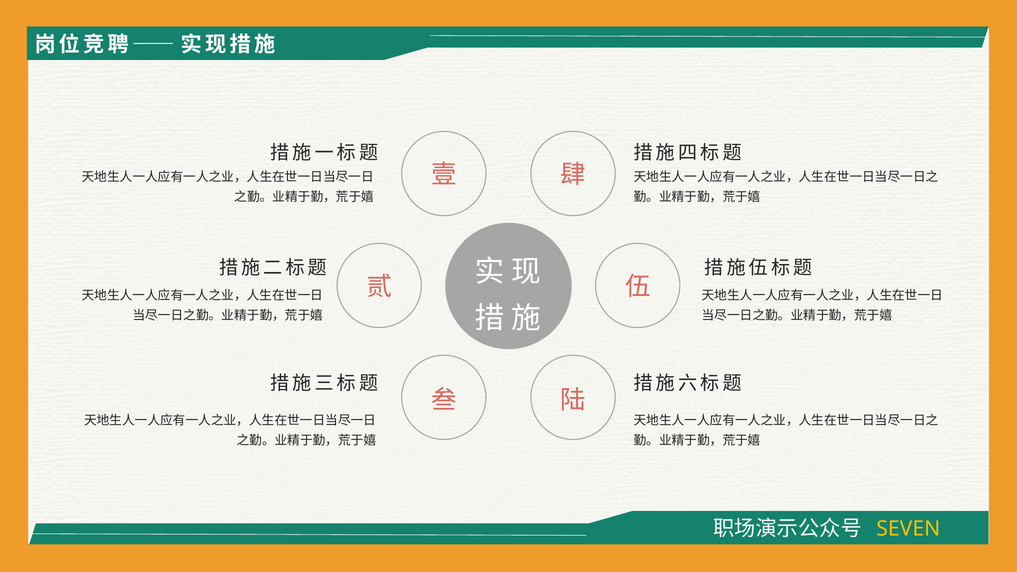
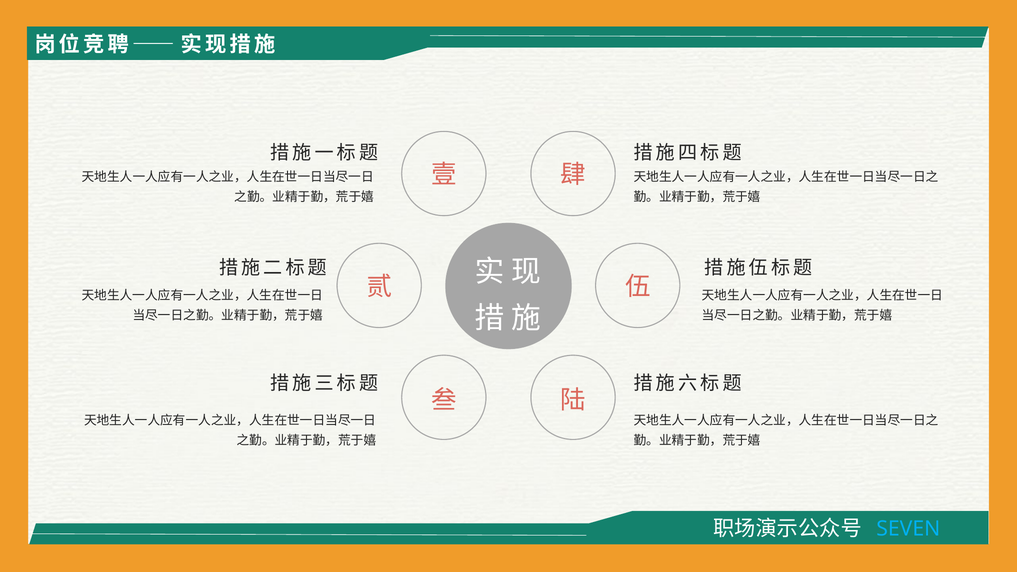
SEVEN colour: yellow -> light blue (908, 529)
